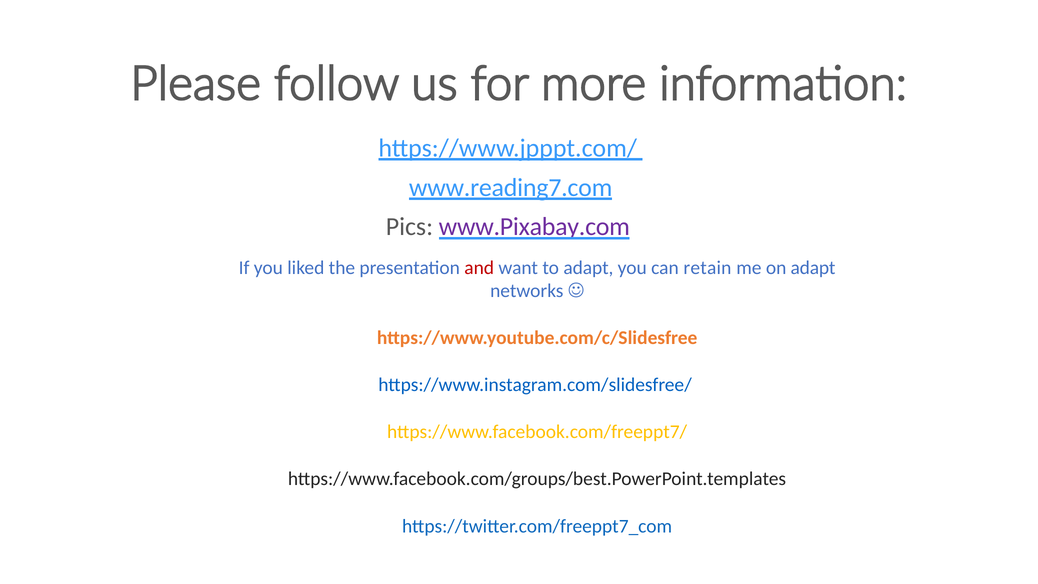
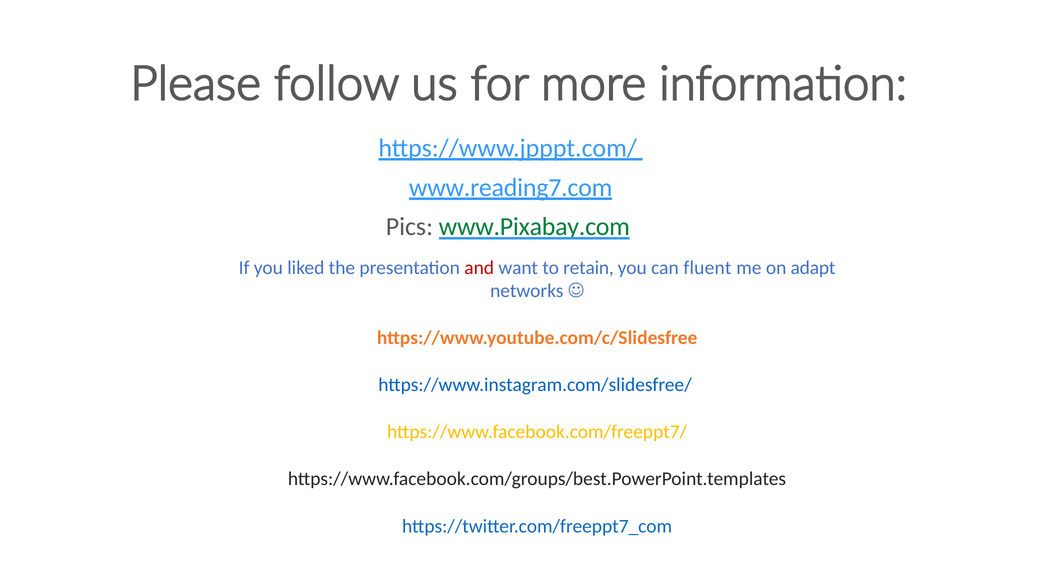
www.Pixabay.com colour: purple -> green (534, 227)
to adapt: adapt -> retain (588, 268)
retain: retain -> fluent (707, 268)
